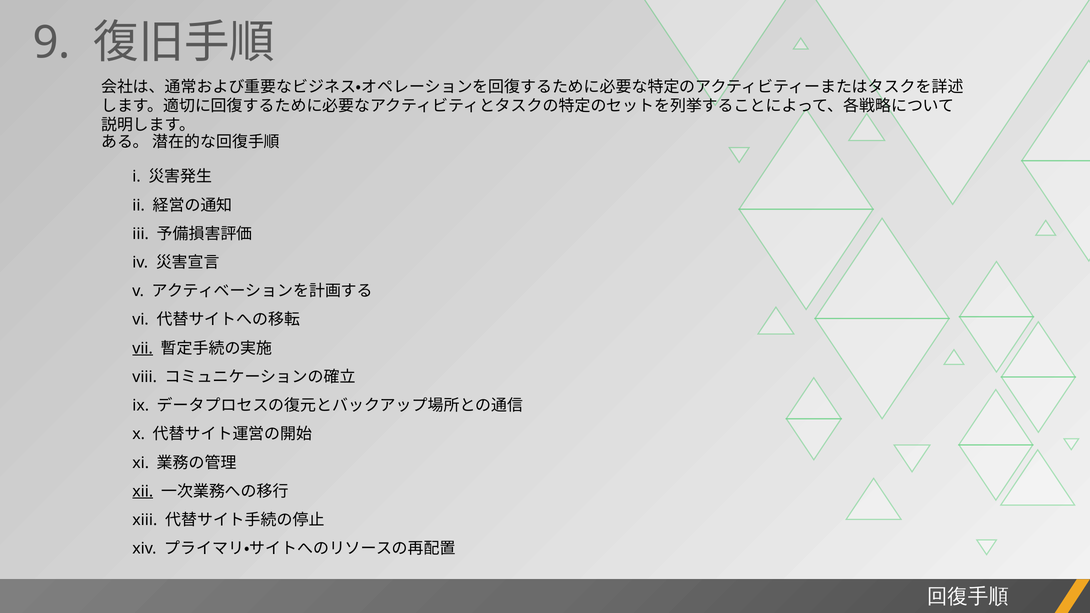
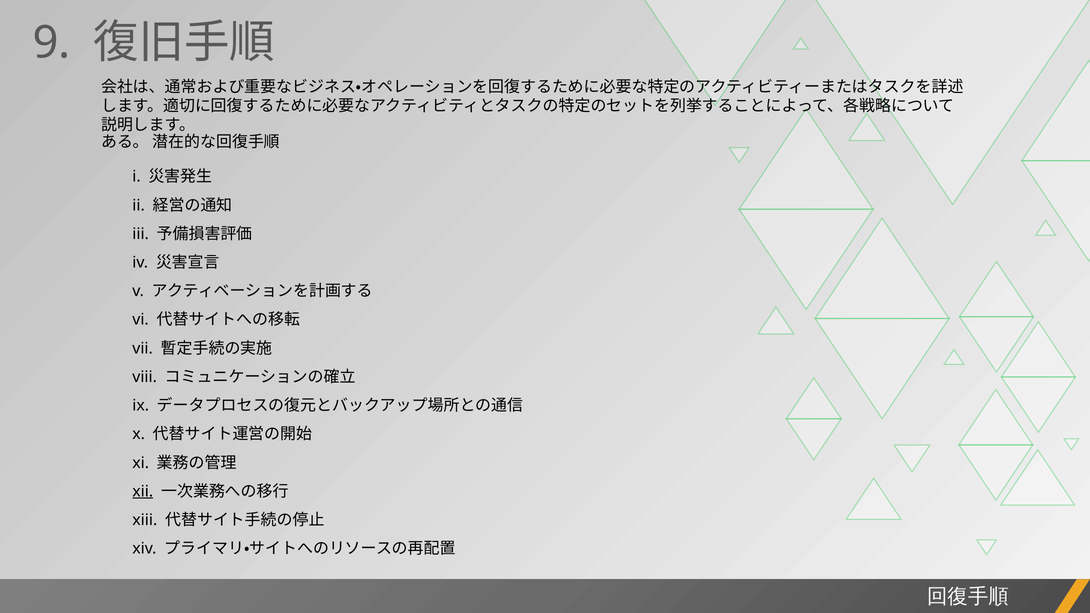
vii underline: present -> none (143, 348)
